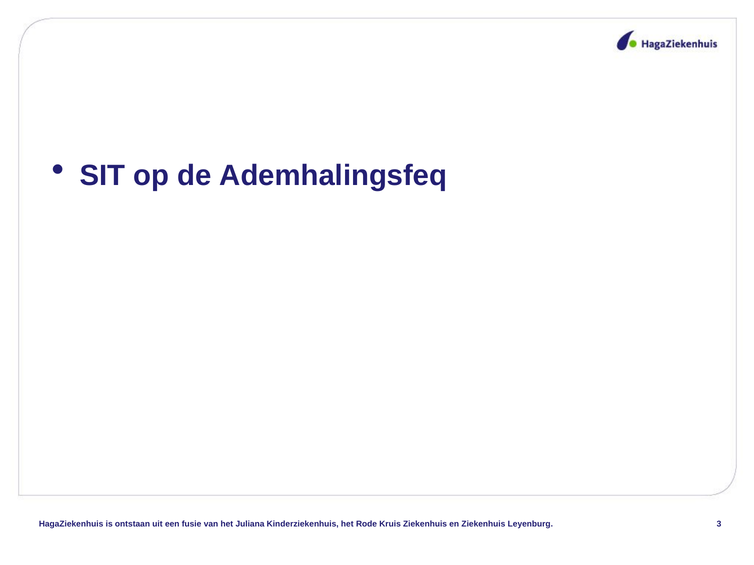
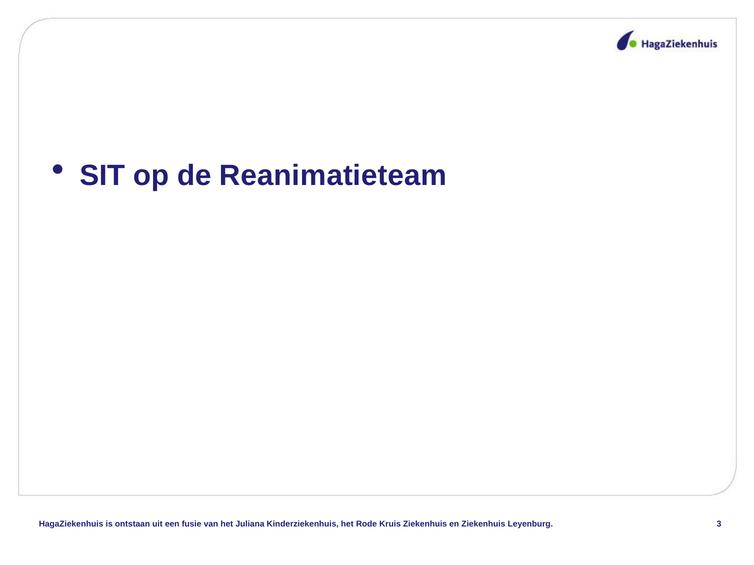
Ademhalingsfeq: Ademhalingsfeq -> Reanimatieteam (333, 176)
